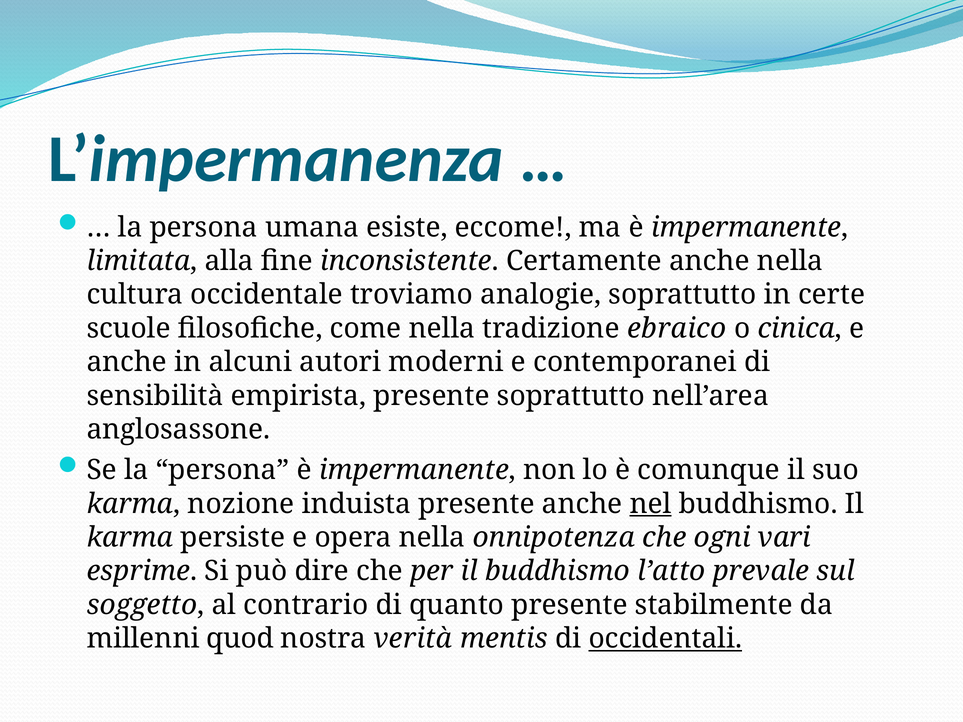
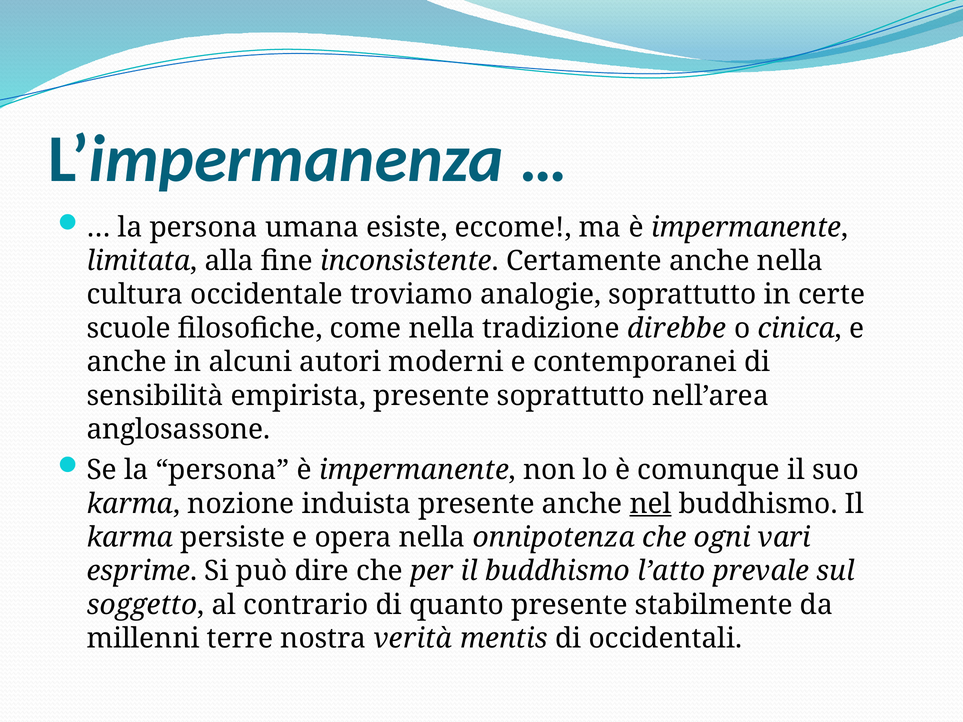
ebraico: ebraico -> direbbe (677, 328)
quod: quod -> terre (240, 639)
occidentali underline: present -> none (665, 639)
